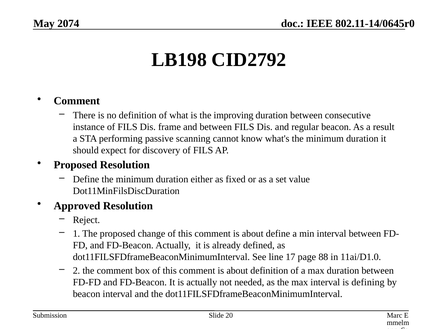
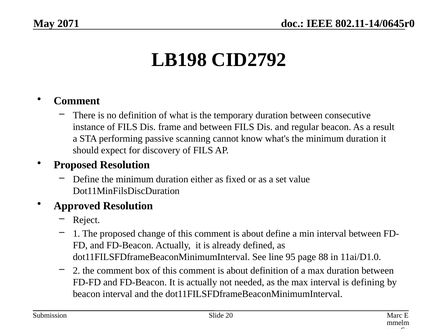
2074: 2074 -> 2071 (68, 23)
improving: improving -> temporary (234, 115)
17: 17 -> 95 (290, 257)
